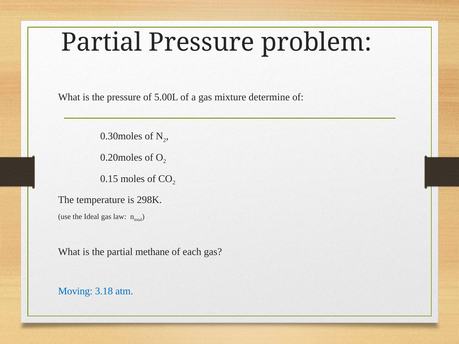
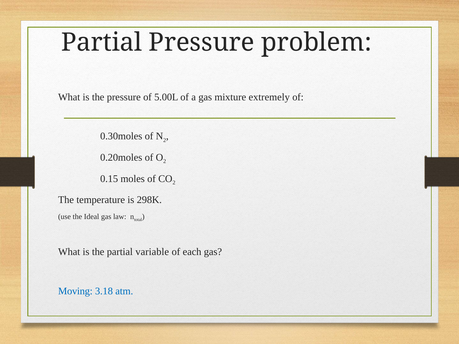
determine: determine -> extremely (269, 97)
methane: methane -> variable (152, 252)
